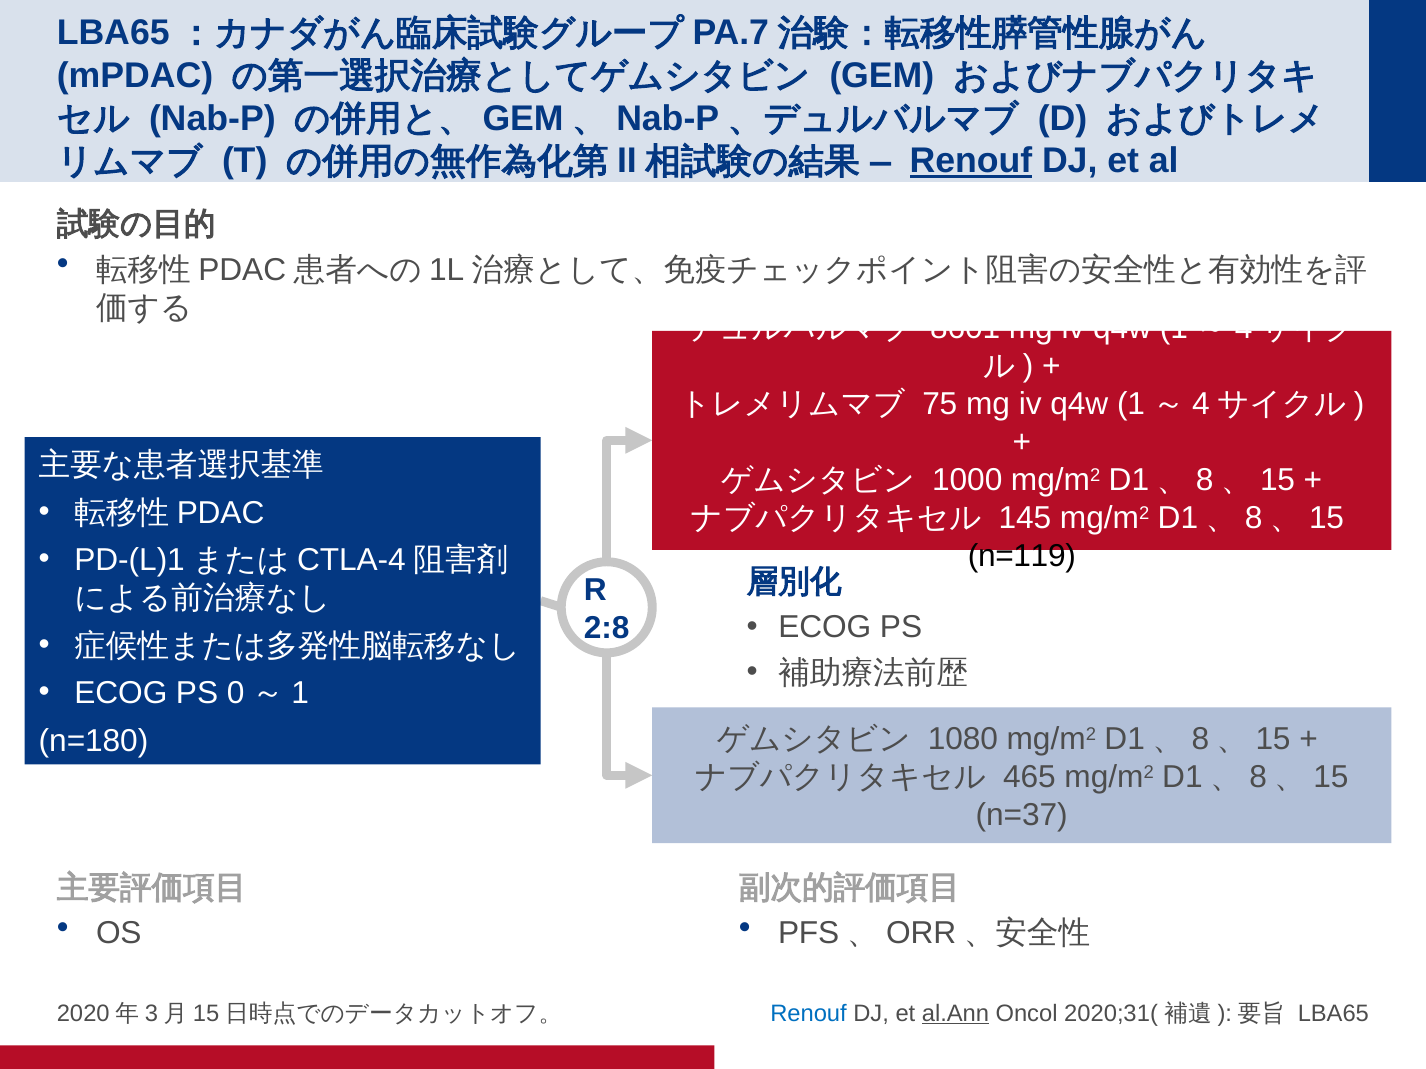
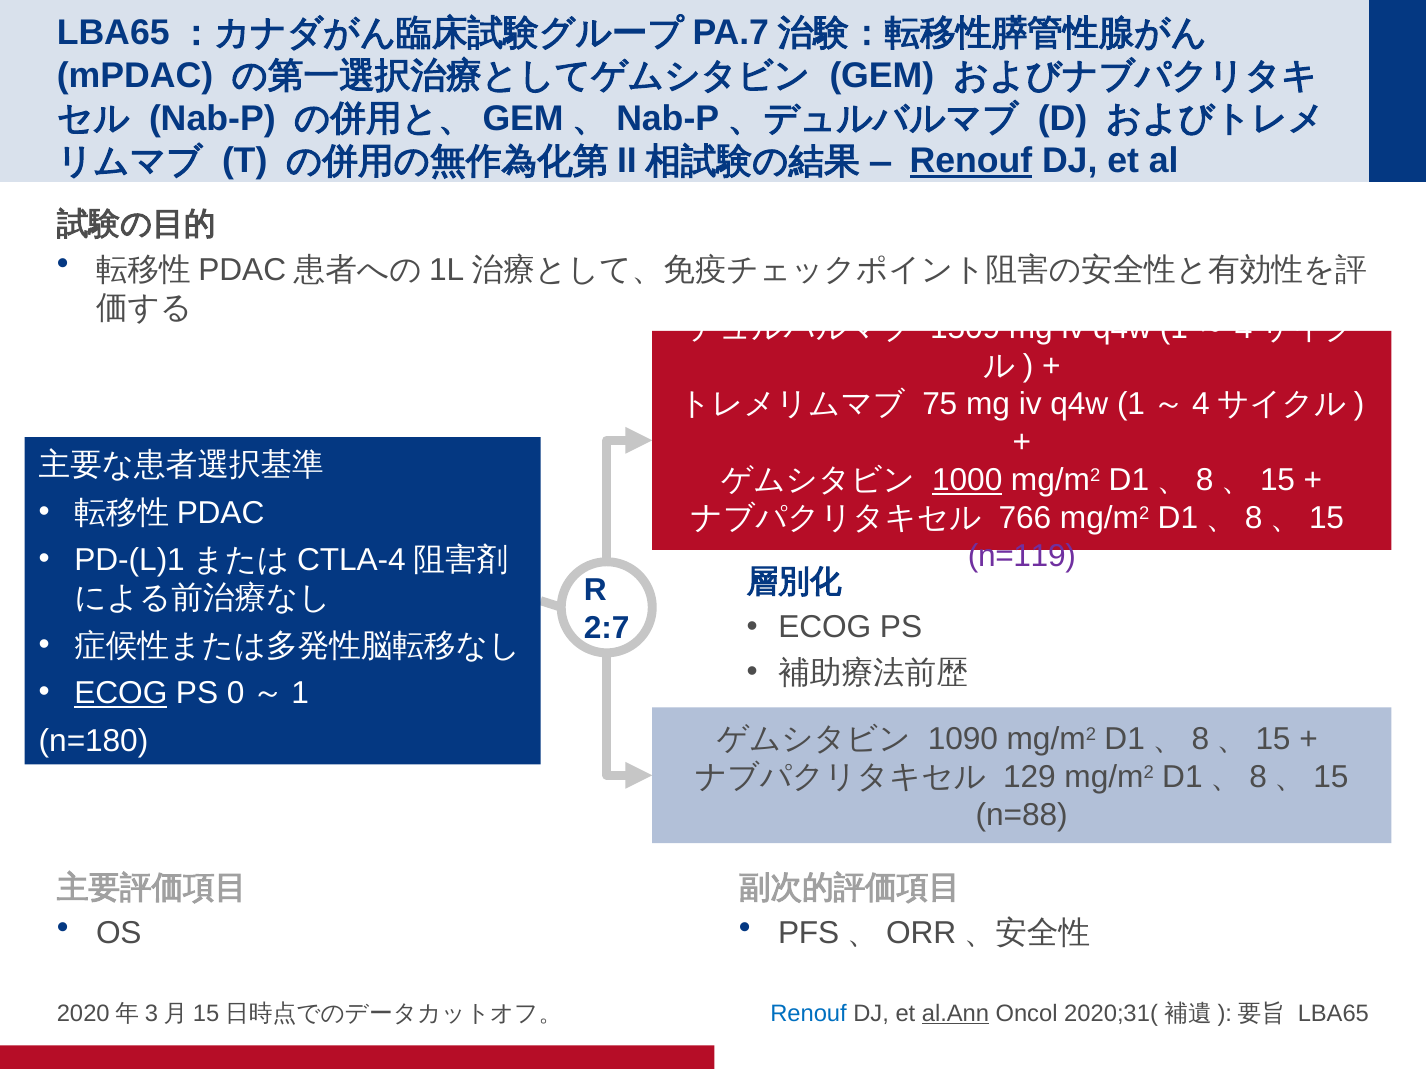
8601: 8601 -> 1509 (965, 329)
1000 underline: none -> present (967, 481)
145: 145 -> 766 (1025, 519)
n=119 colour: black -> purple (1022, 557)
2:8: 2:8 -> 2:7 (607, 629)
ECOG underline: none -> present (121, 693)
1080: 1080 -> 1090 (963, 740)
465: 465 -> 129 (1029, 778)
n=37: n=37 -> n=88 (1022, 816)
